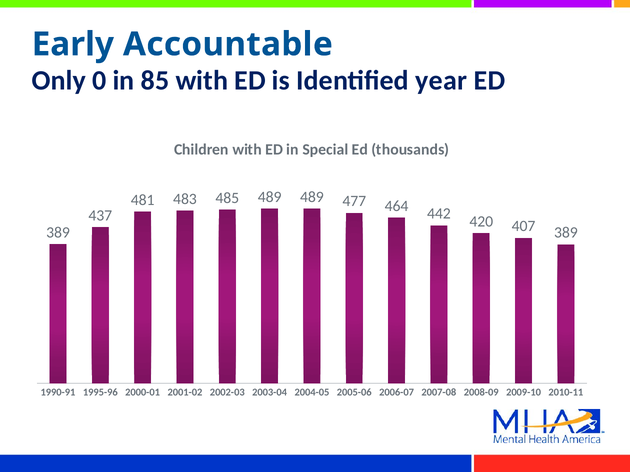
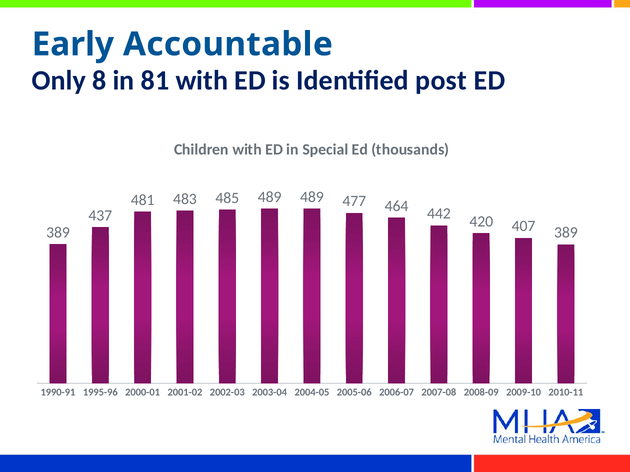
0: 0 -> 8 (99, 81)
85: 85 -> 81 (155, 81)
year: year -> post (441, 81)
